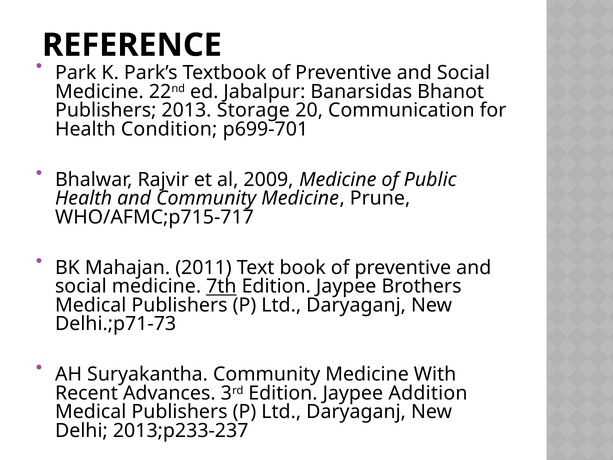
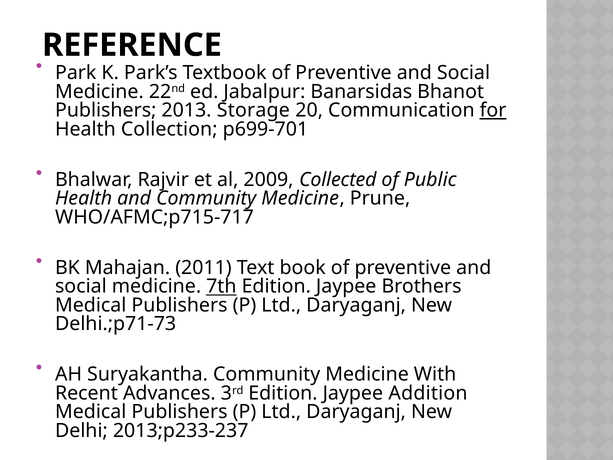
for underline: none -> present (493, 110)
Condition: Condition -> Collection (169, 129)
2009 Medicine: Medicine -> Collected (338, 180)
